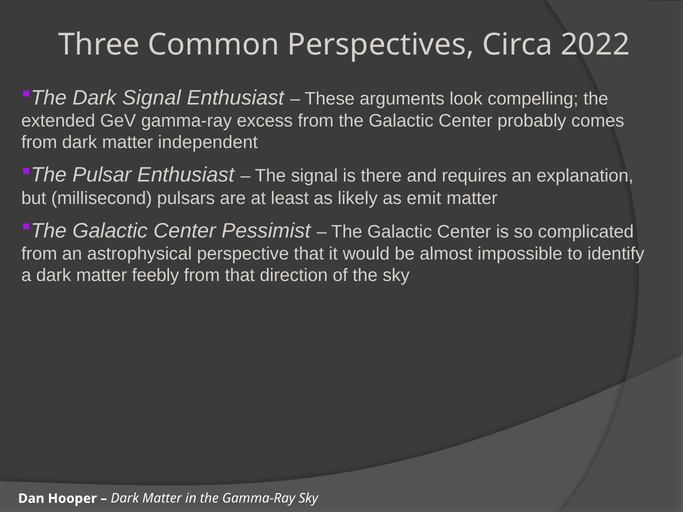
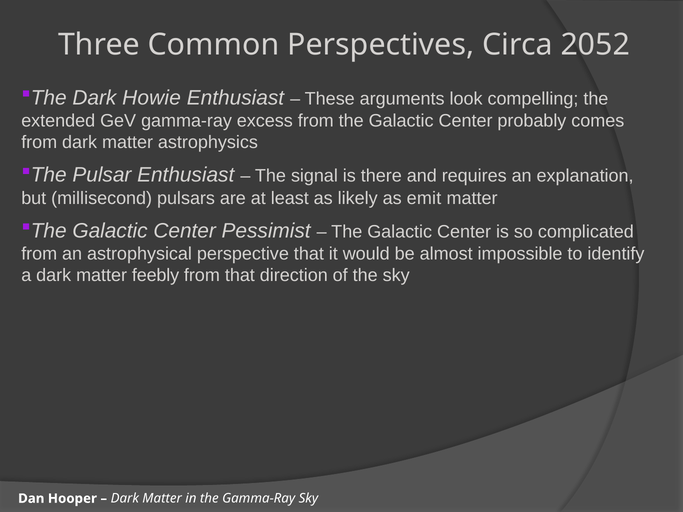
2022: 2022 -> 2052 (595, 45)
Dark Signal: Signal -> Howie (152, 98)
independent: independent -> astrophysics (208, 143)
